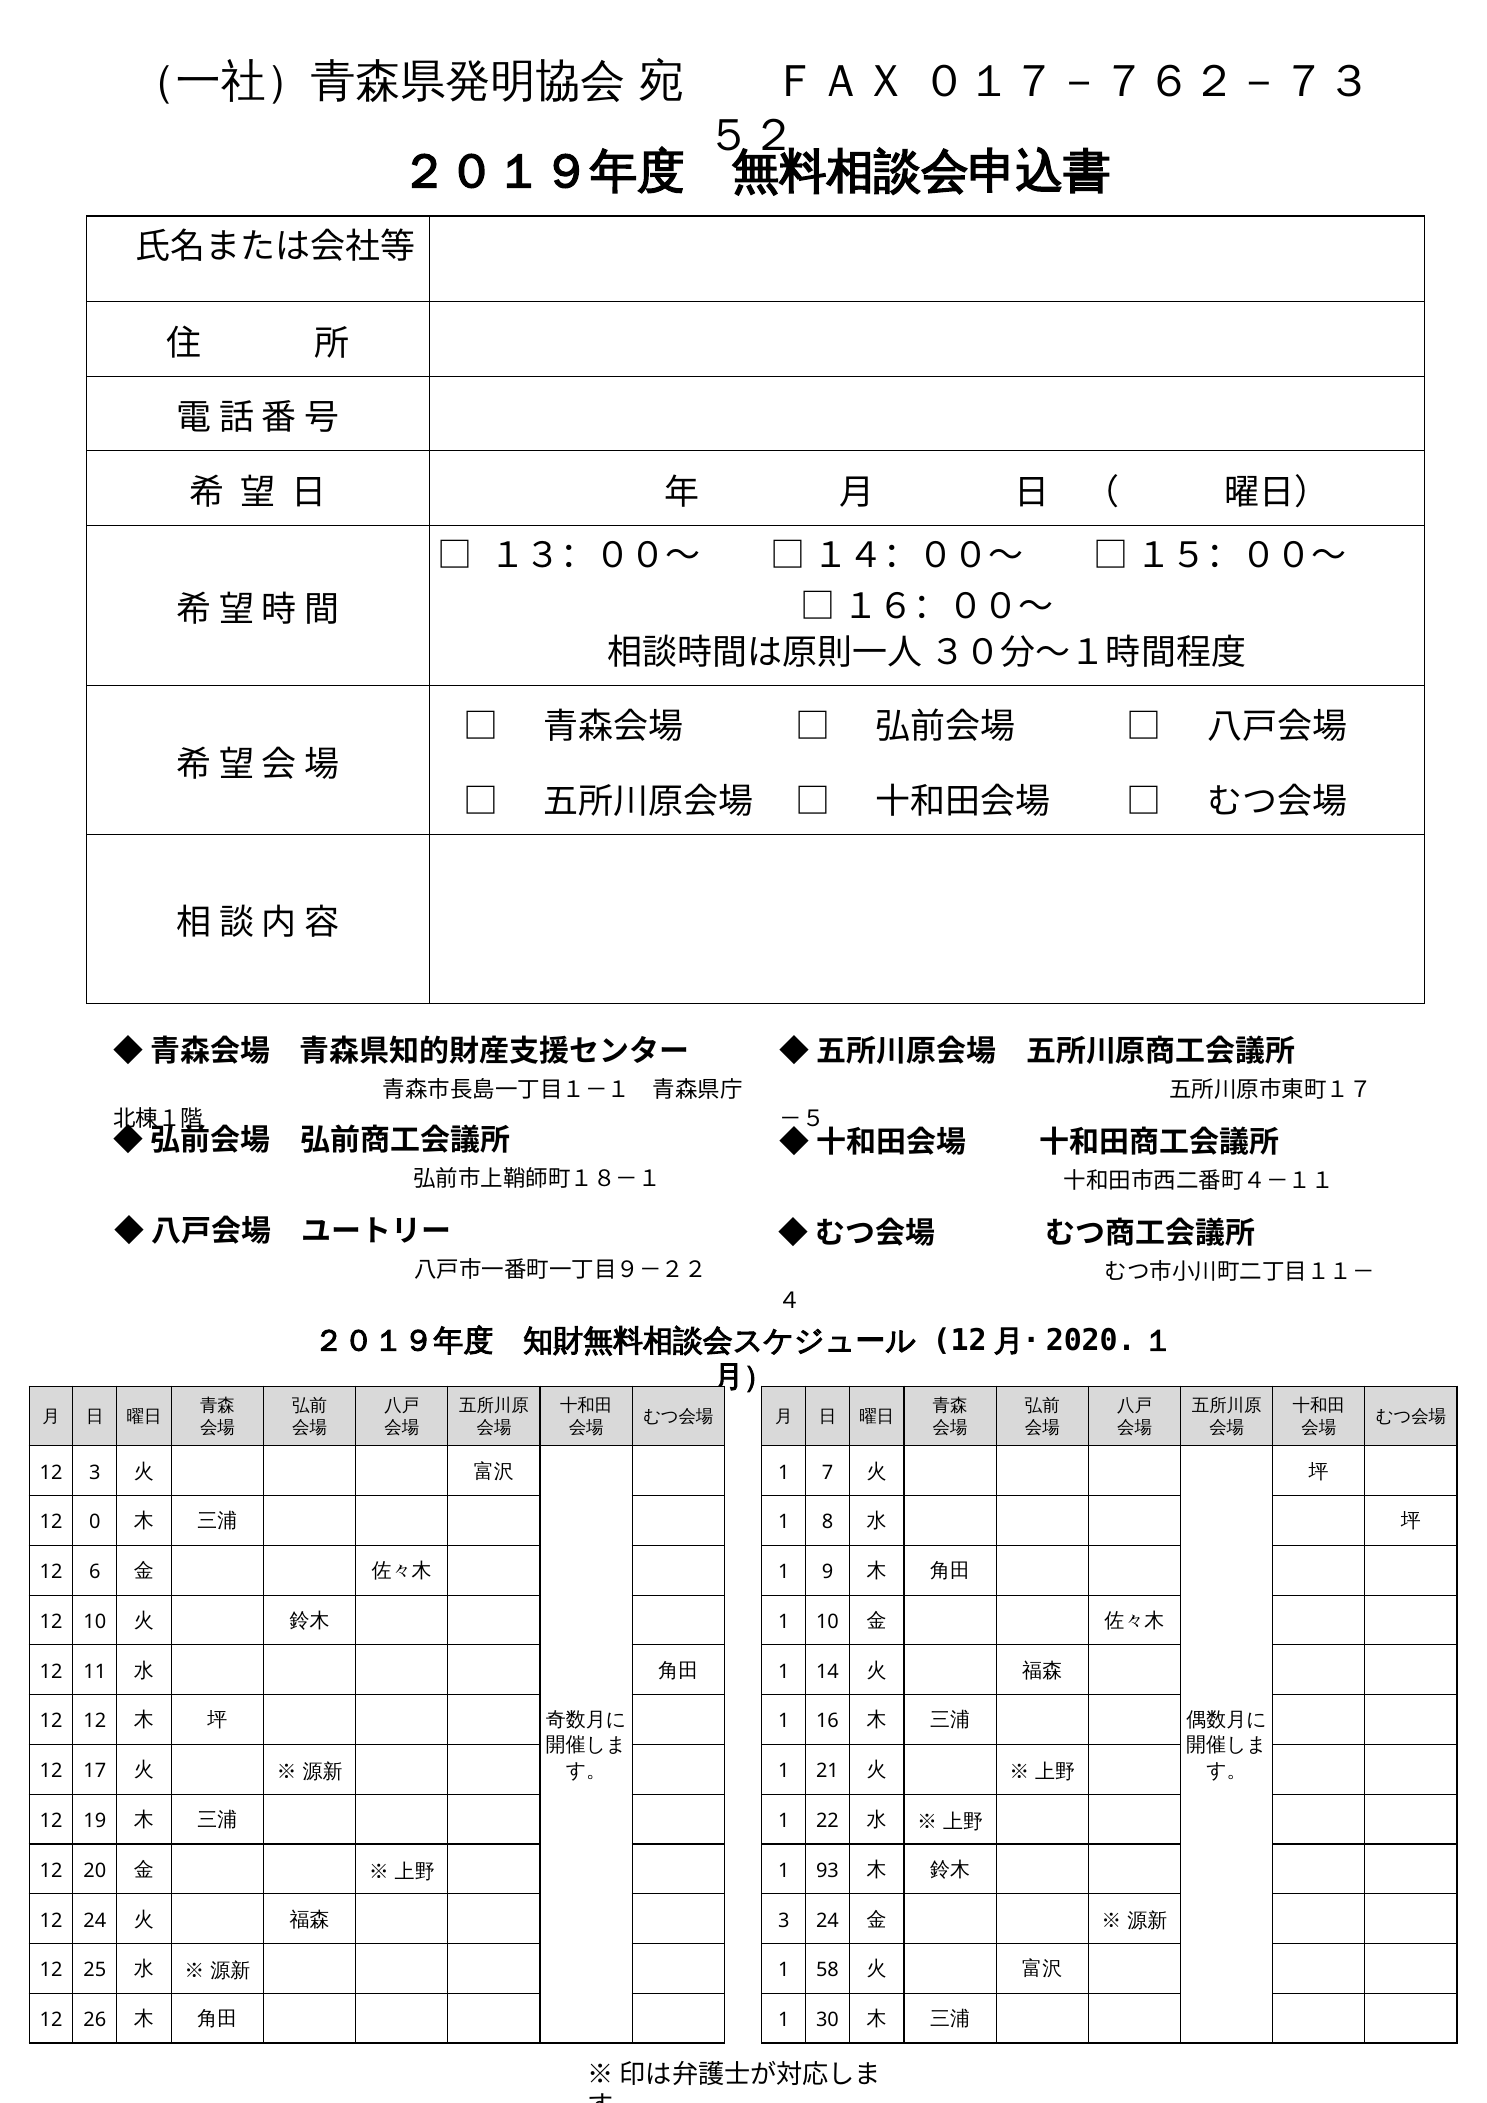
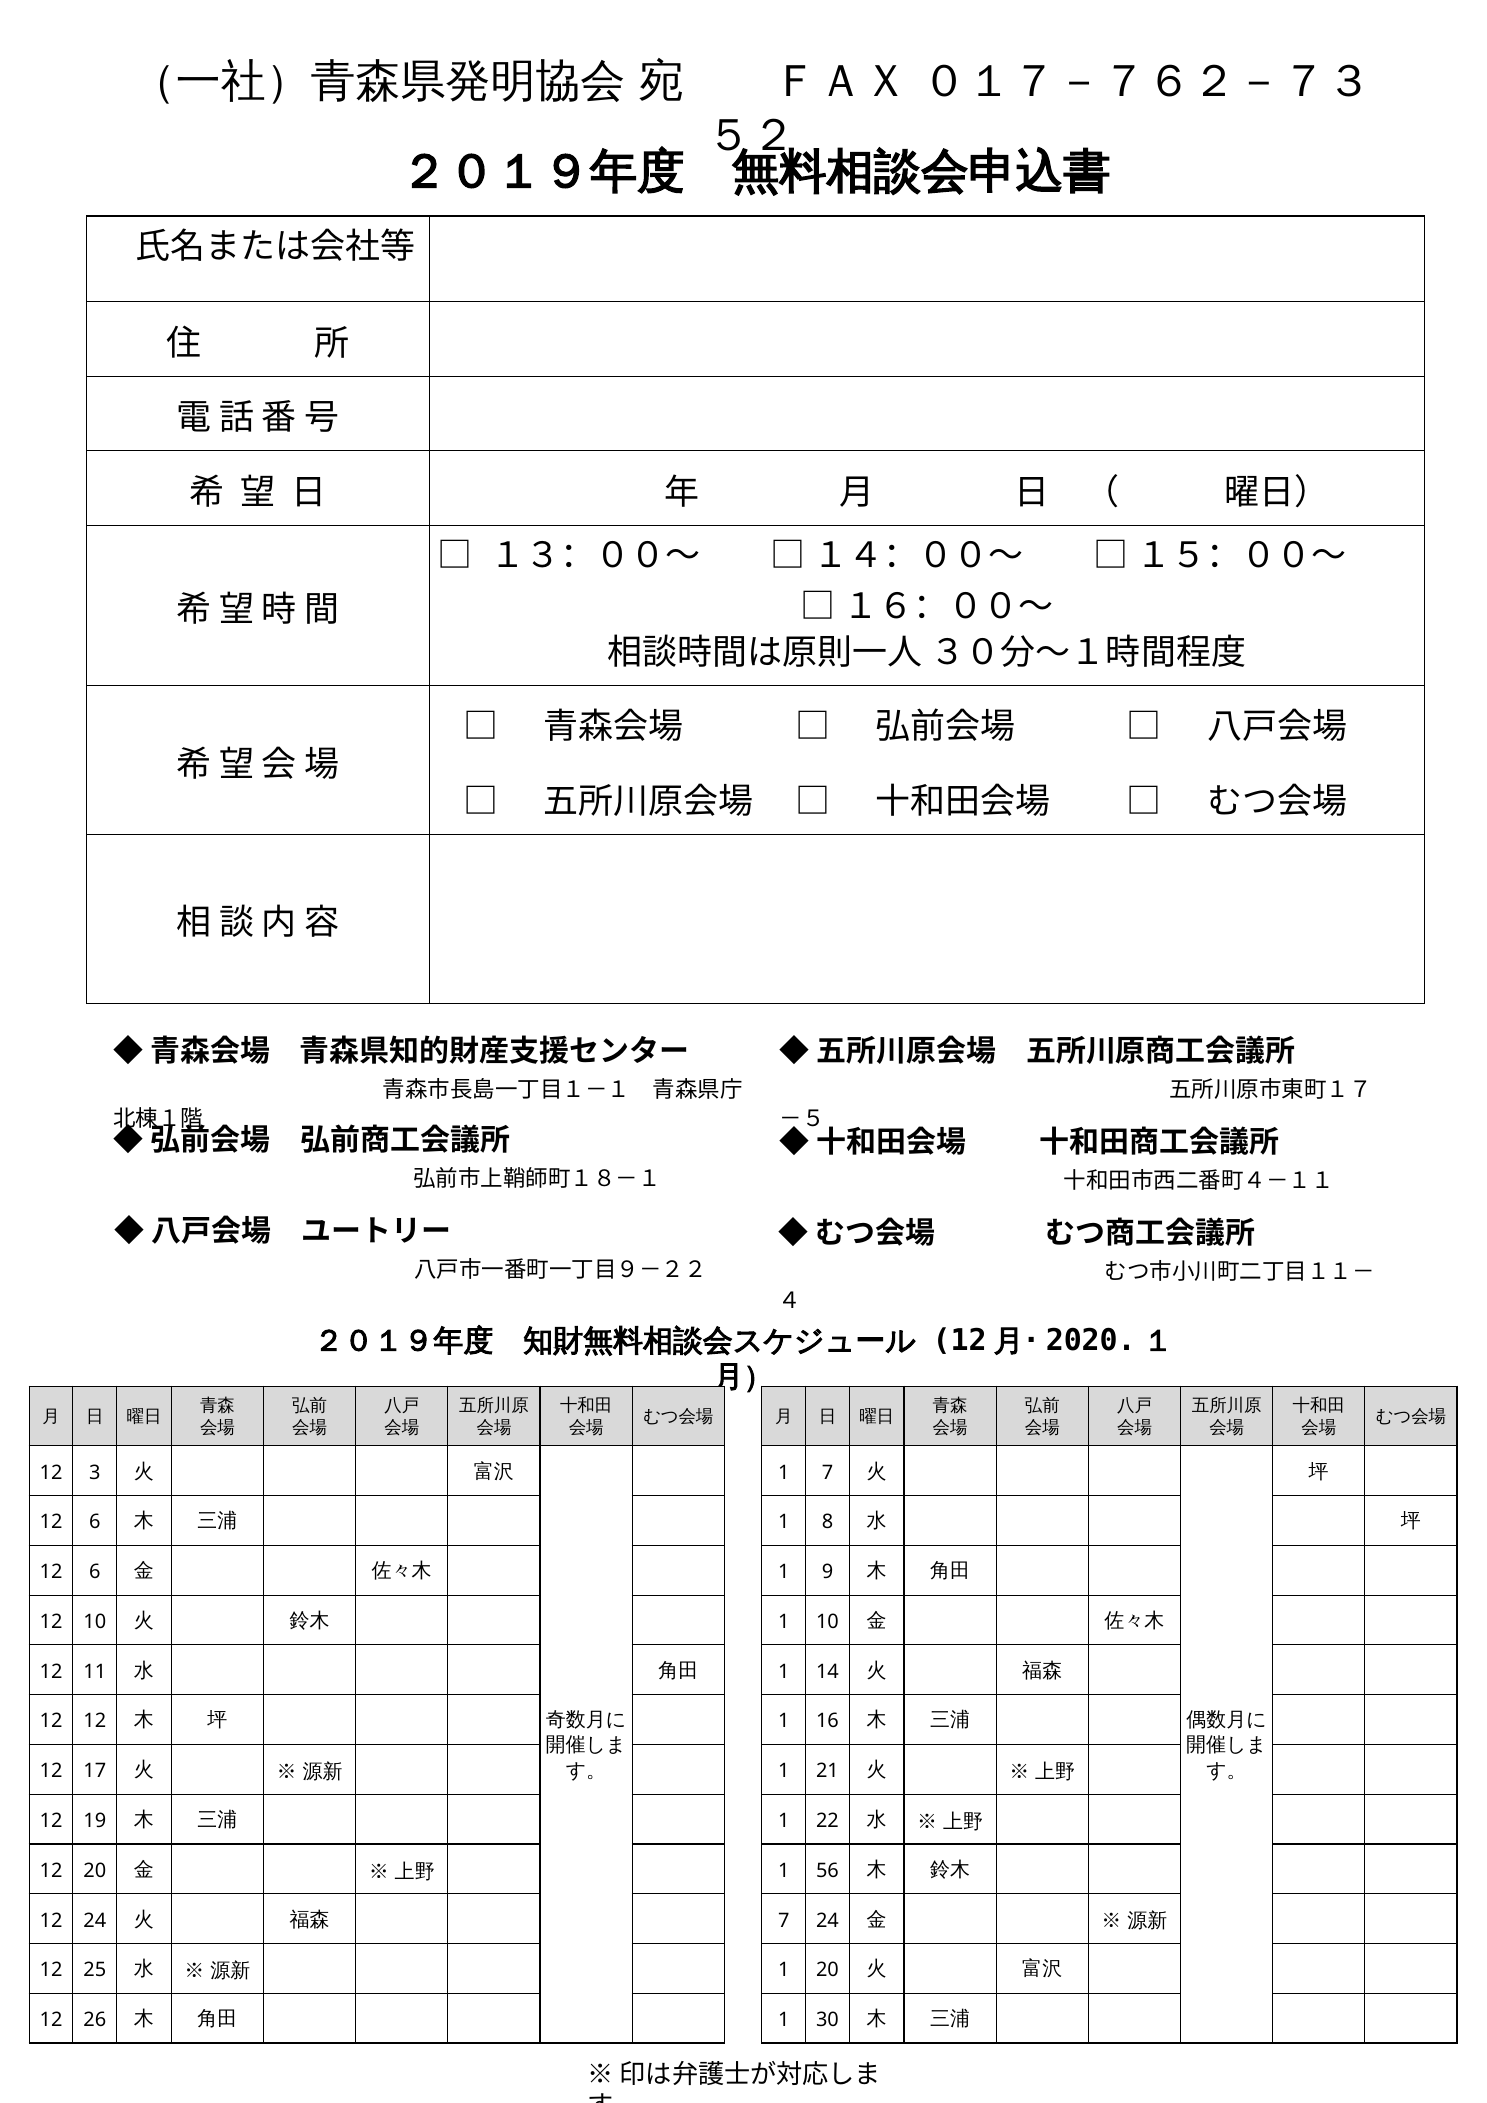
0: 0 -> 6 (95, 1522)
93: 93 -> 56 (827, 1871)
3: 3 -> 7 (784, 1920)
1 58: 58 -> 20 (827, 1970)
